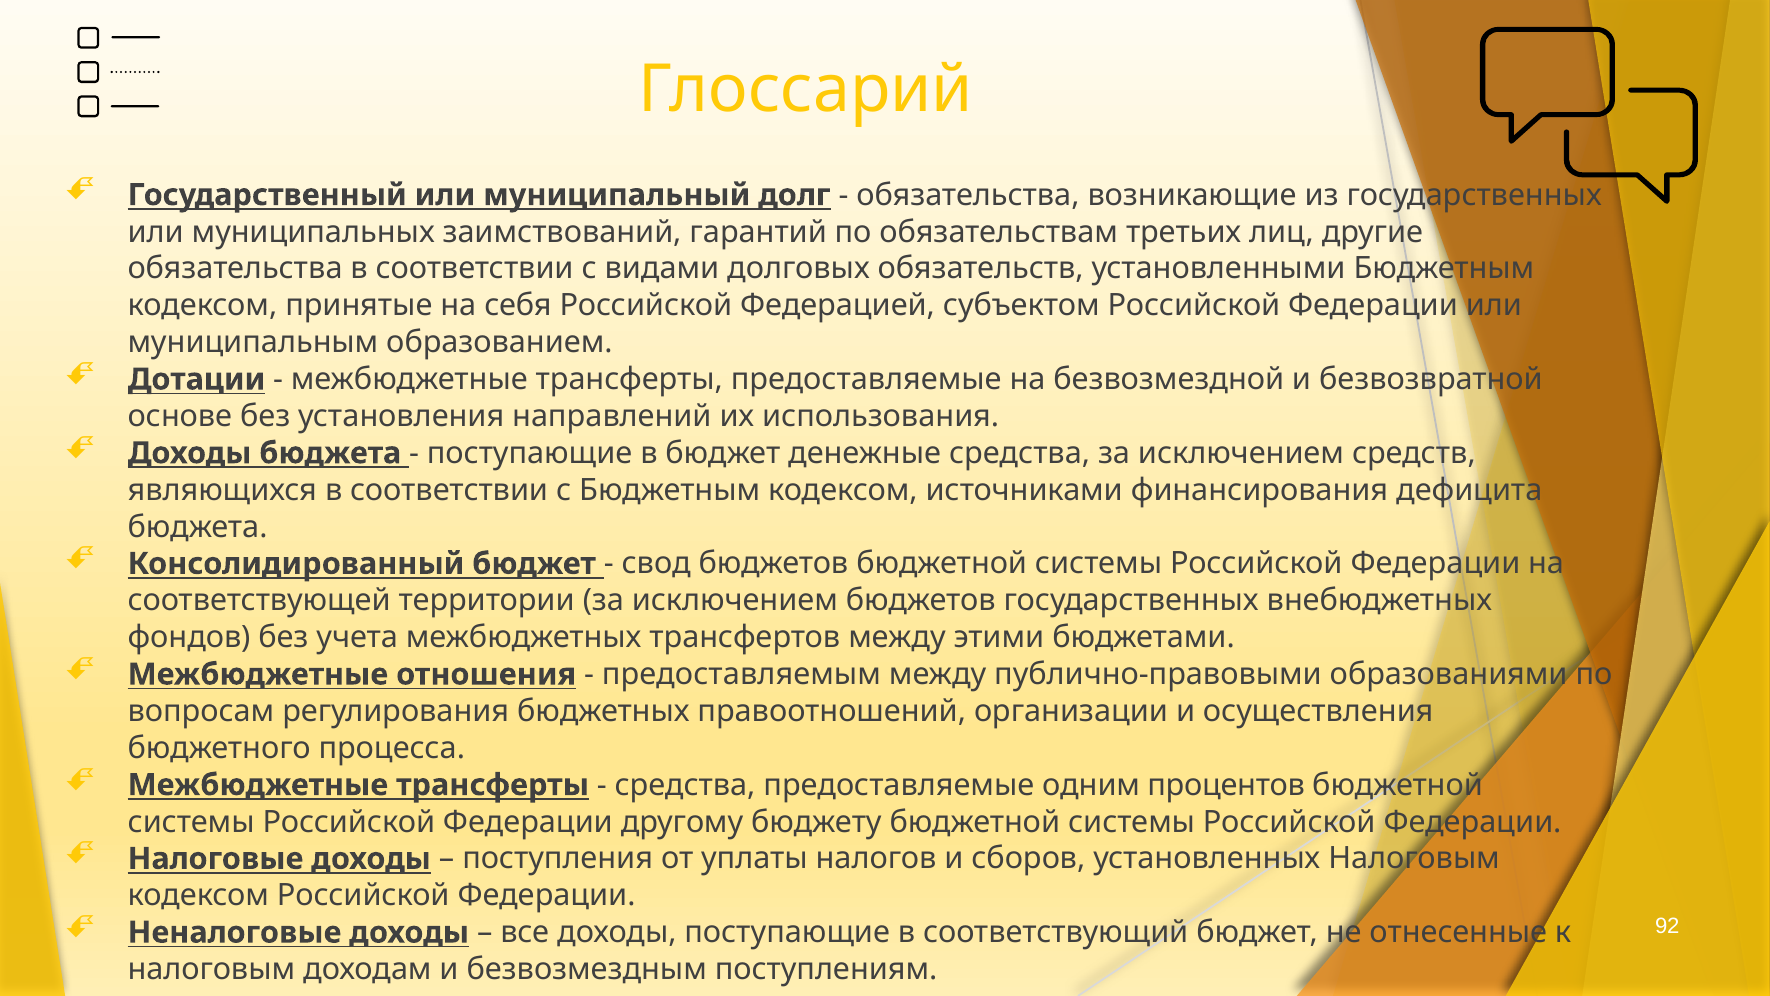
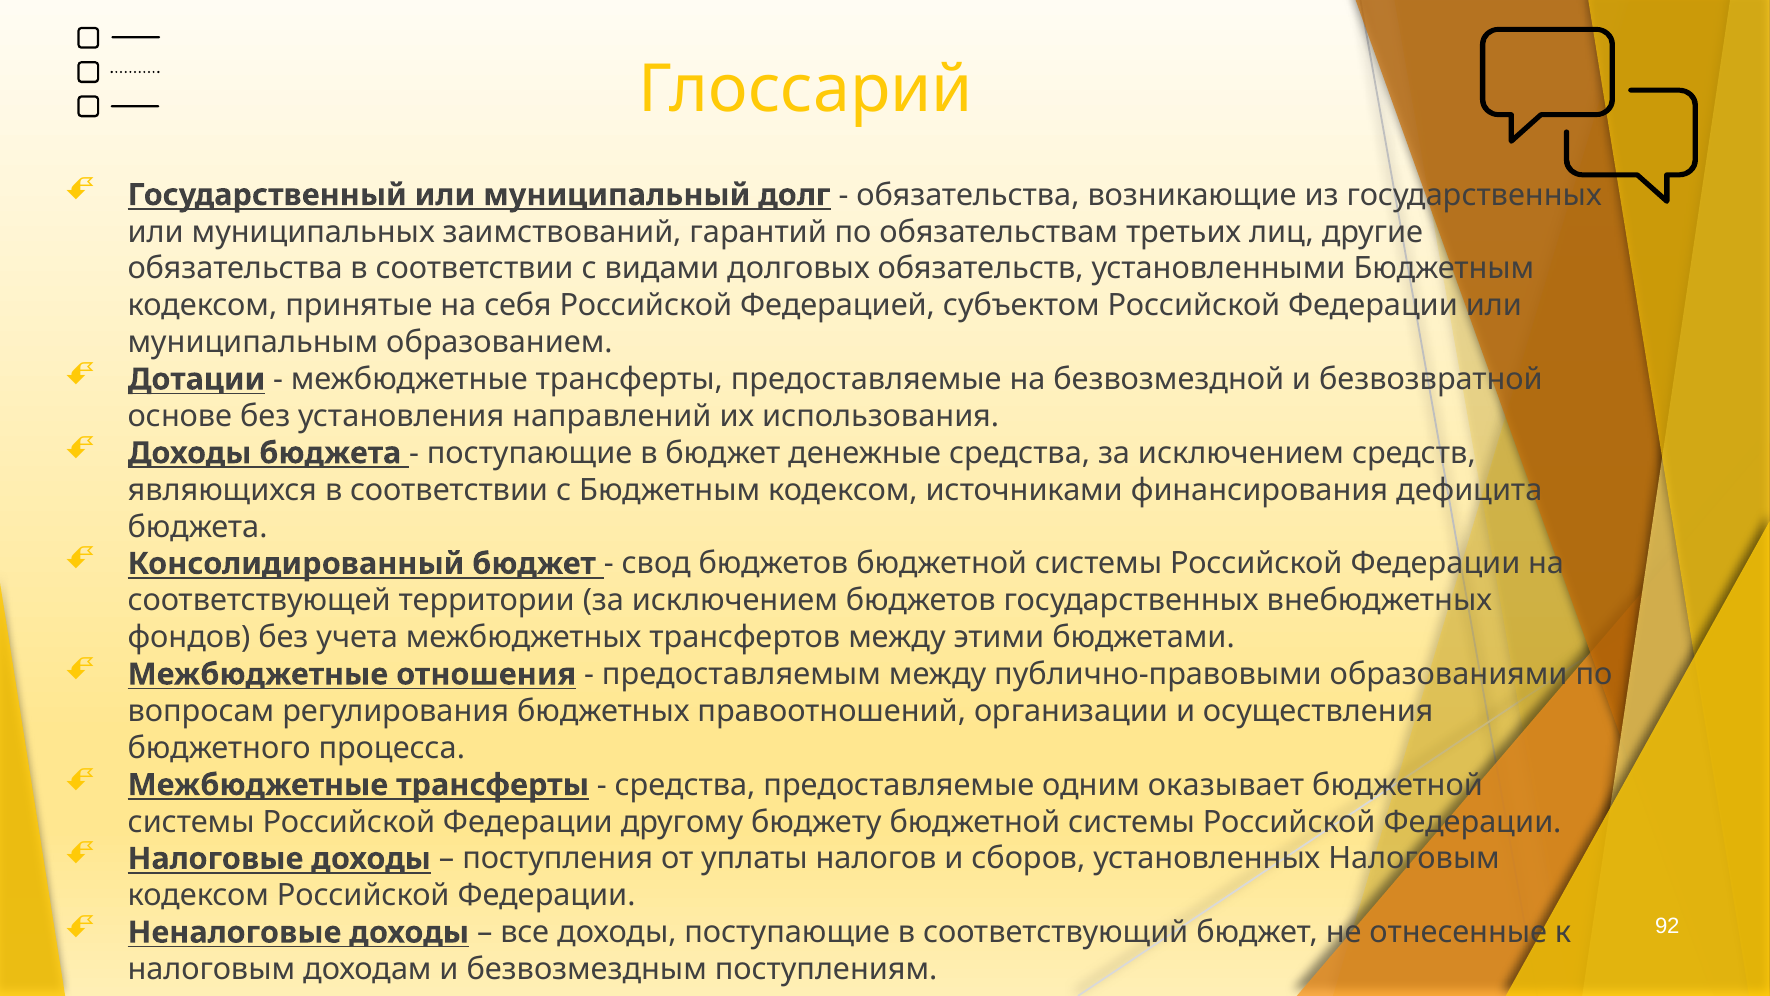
процентов: процентов -> оказывает (1226, 785)
